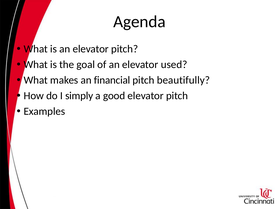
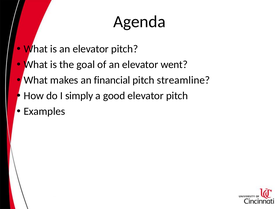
used: used -> went (174, 65)
beautifully: beautifully -> streamline (183, 80)
